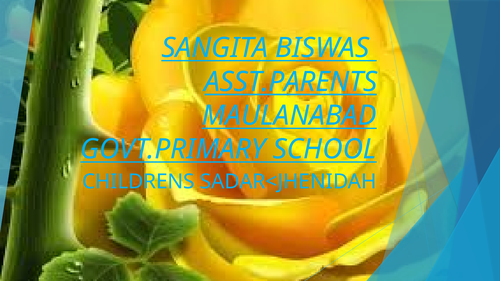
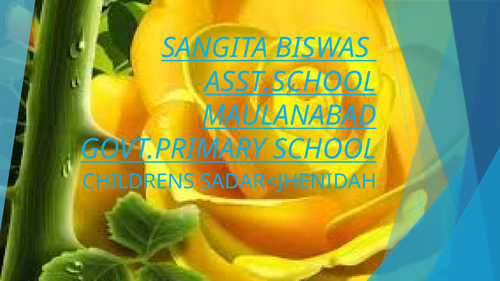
ASST.PARENTS: ASST.PARENTS -> ASST.SCHOOL (291, 82)
